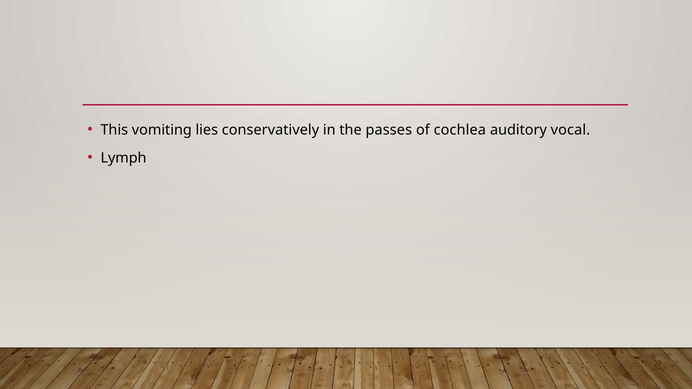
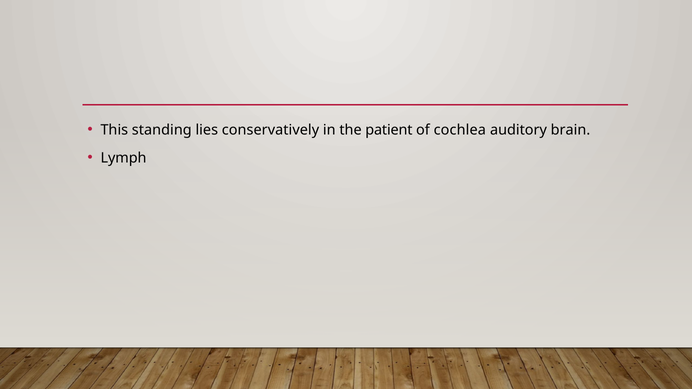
vomiting: vomiting -> standing (162, 130)
passes: passes -> patient (389, 130)
vocal: vocal -> brain (570, 130)
